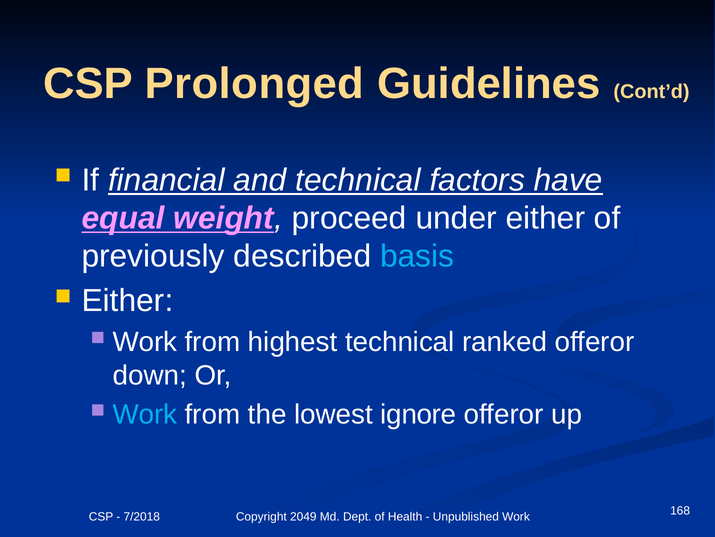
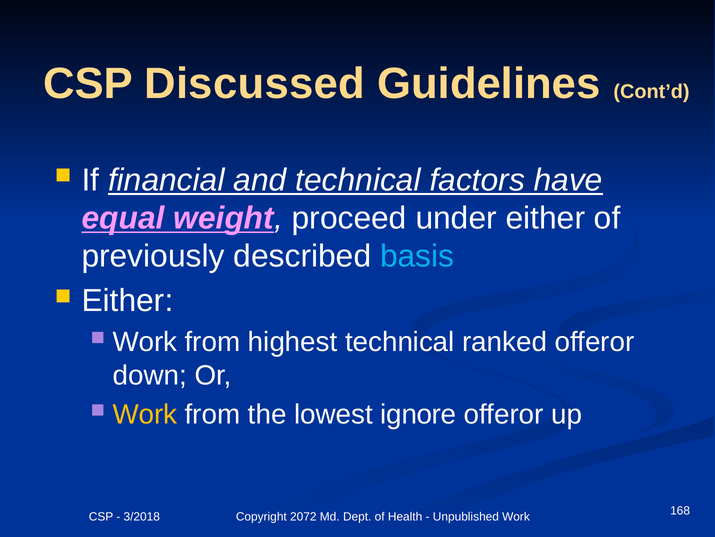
Prolonged: Prolonged -> Discussed (255, 83)
Work colour: light blue -> yellow (145, 414)
7/2018: 7/2018 -> 3/2018 (142, 516)
2049: 2049 -> 2072 (303, 516)
